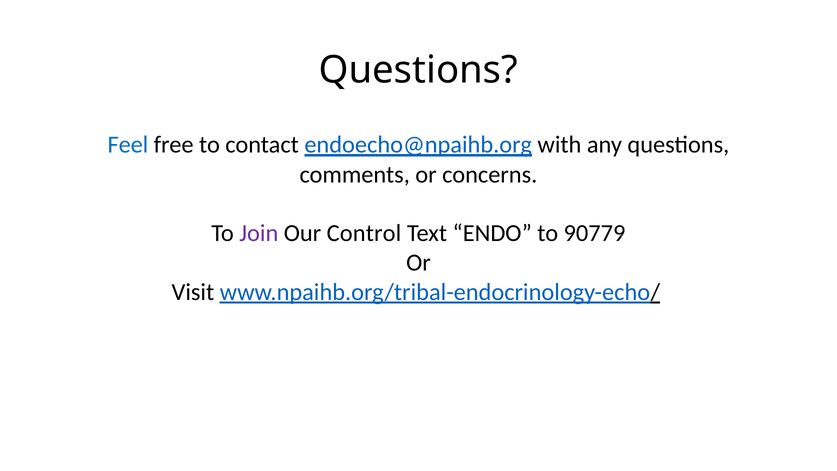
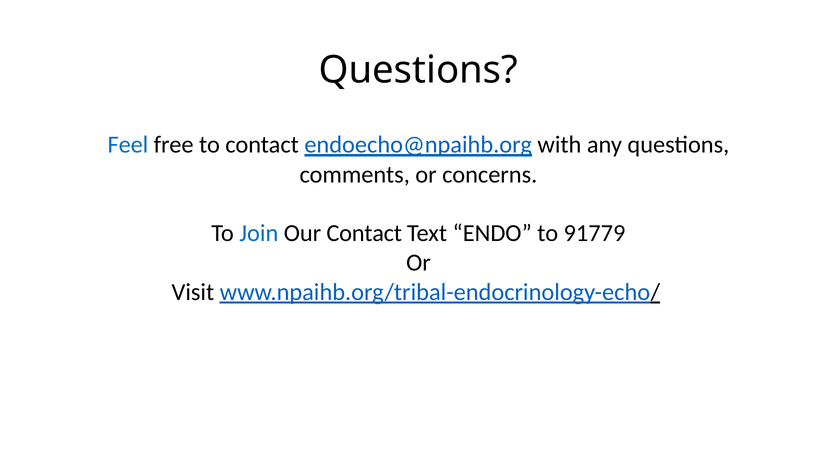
Join colour: purple -> blue (259, 233)
Our Control: Control -> Contact (364, 233)
90779: 90779 -> 91779 (595, 233)
